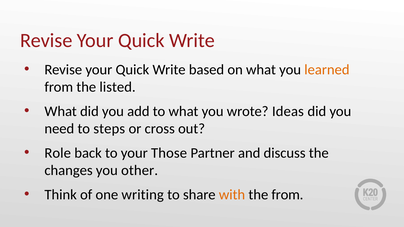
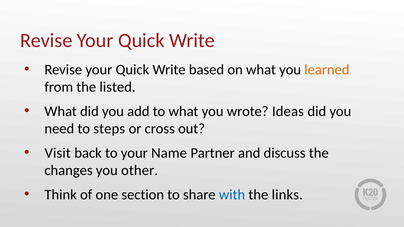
Role: Role -> Visit (58, 153)
Those: Those -> Name (169, 153)
writing: writing -> section (143, 195)
with colour: orange -> blue (232, 195)
the from: from -> links (287, 195)
